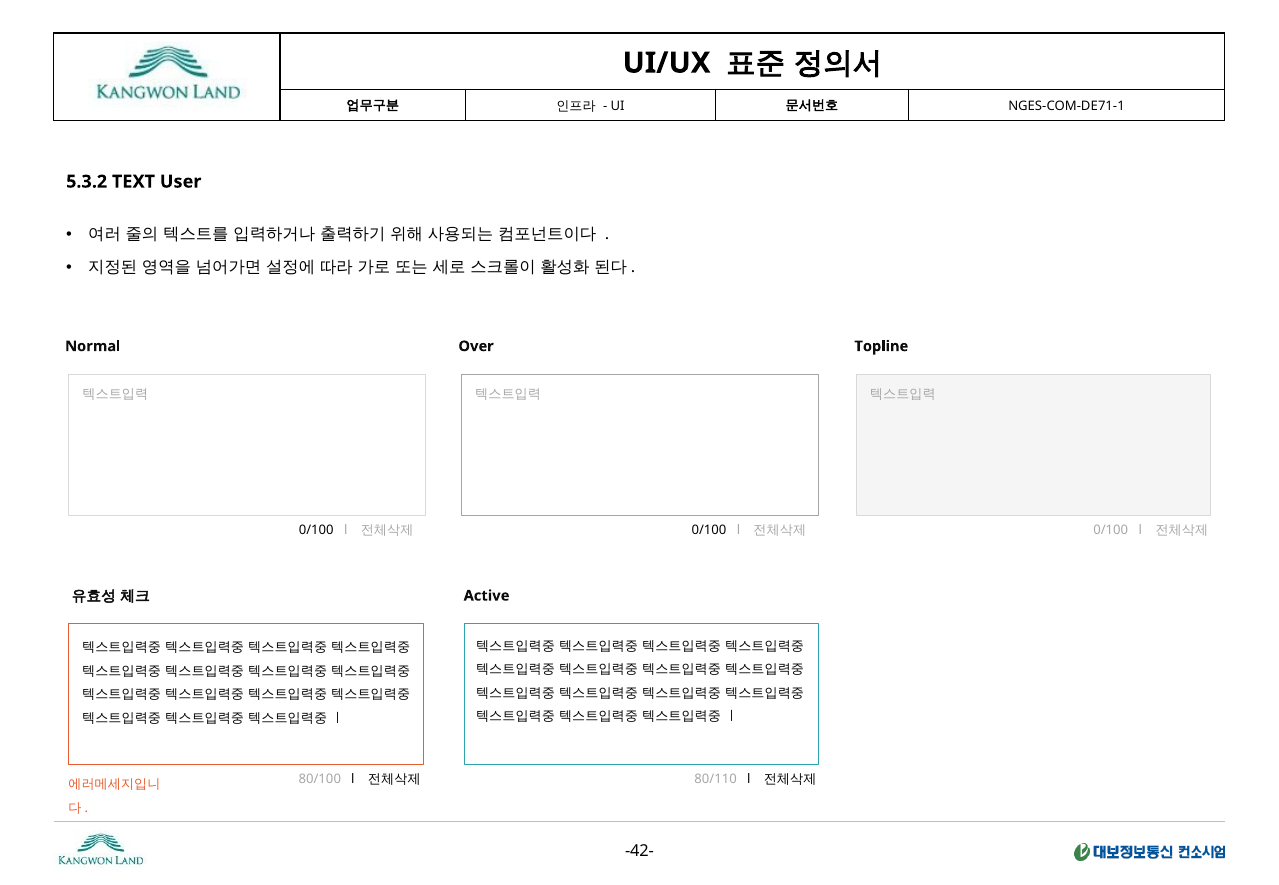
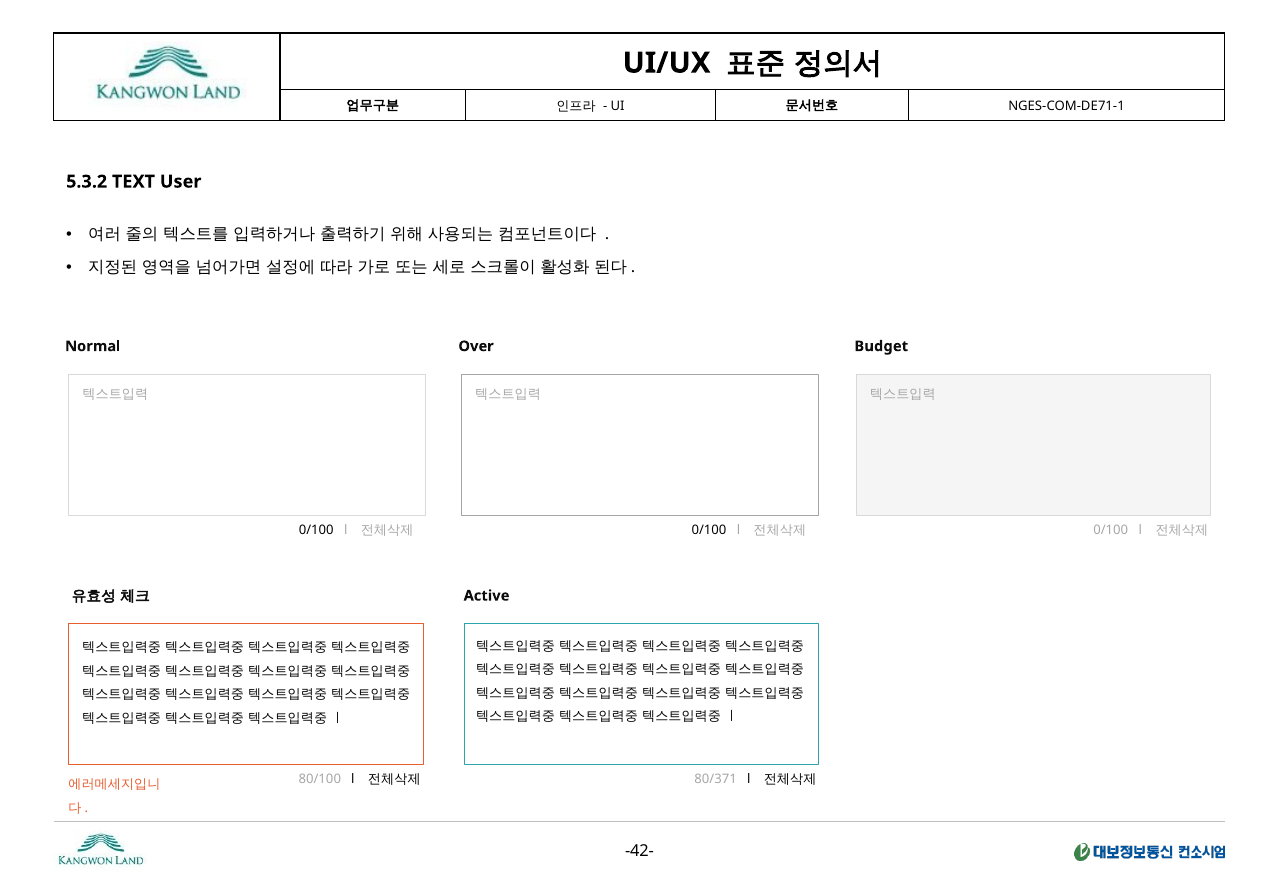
Topline: Topline -> Budget (881, 346)
80/110: 80/110 -> 80/371 (716, 780)
